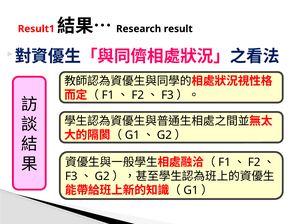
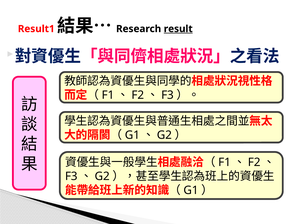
result underline: none -> present (178, 29)
